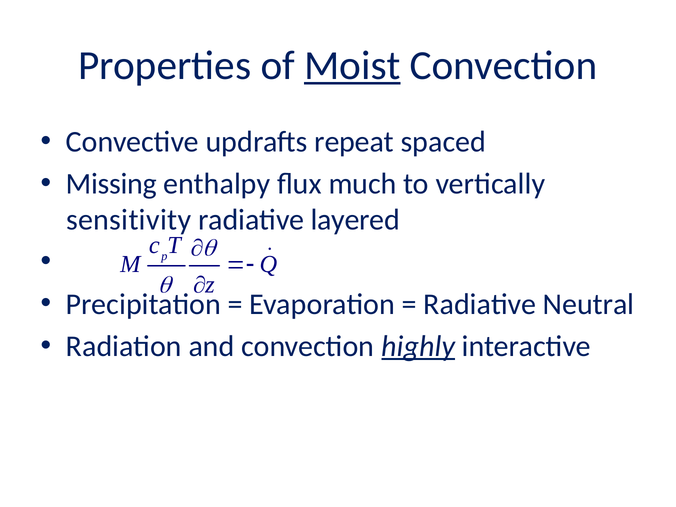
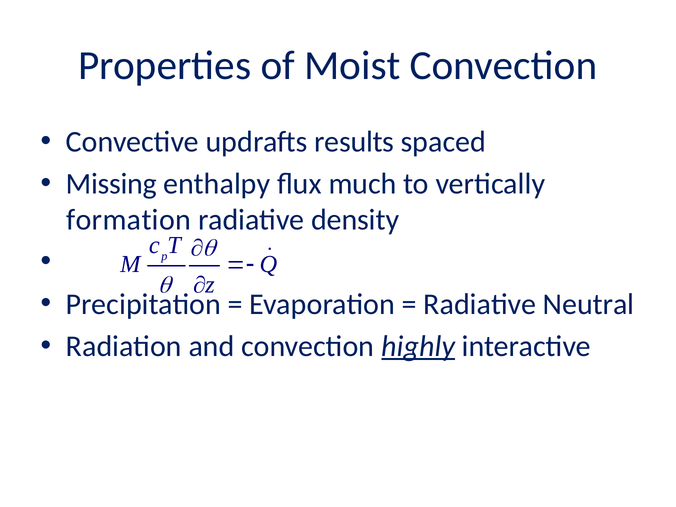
Moist underline: present -> none (352, 65)
repeat: repeat -> results (354, 142)
sensitivity: sensitivity -> formation (129, 220)
layered: layered -> density (355, 220)
